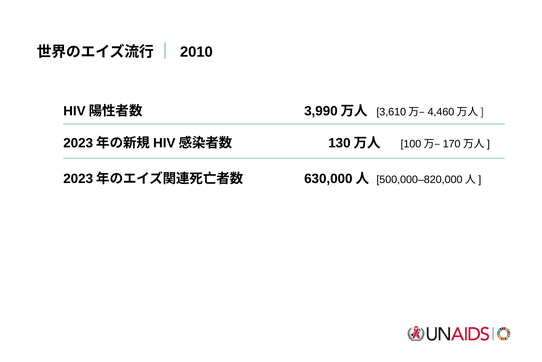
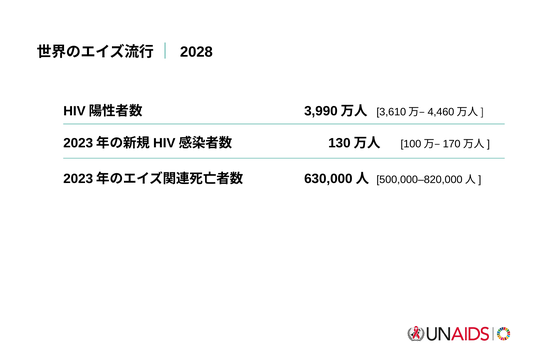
2010: 2010 -> 2028 (196, 52)
